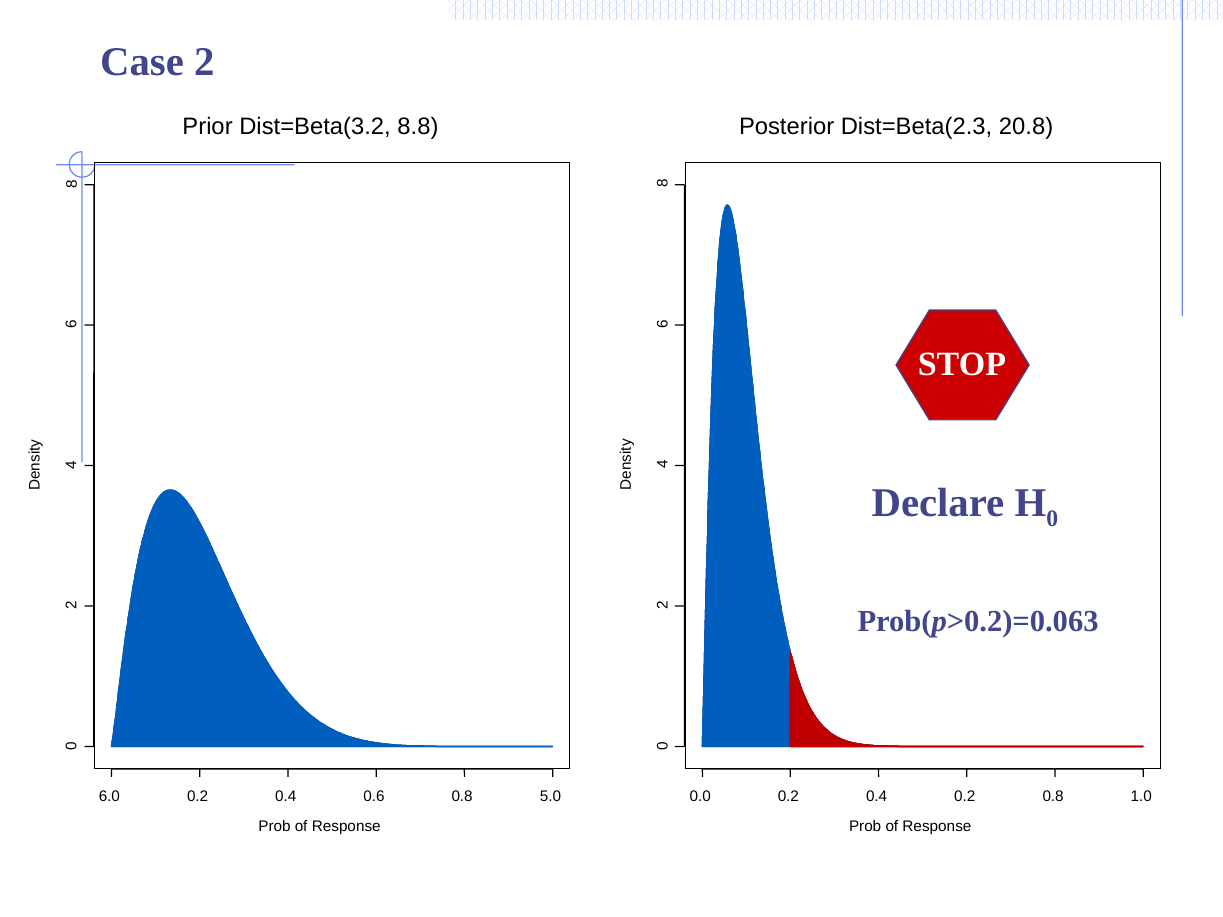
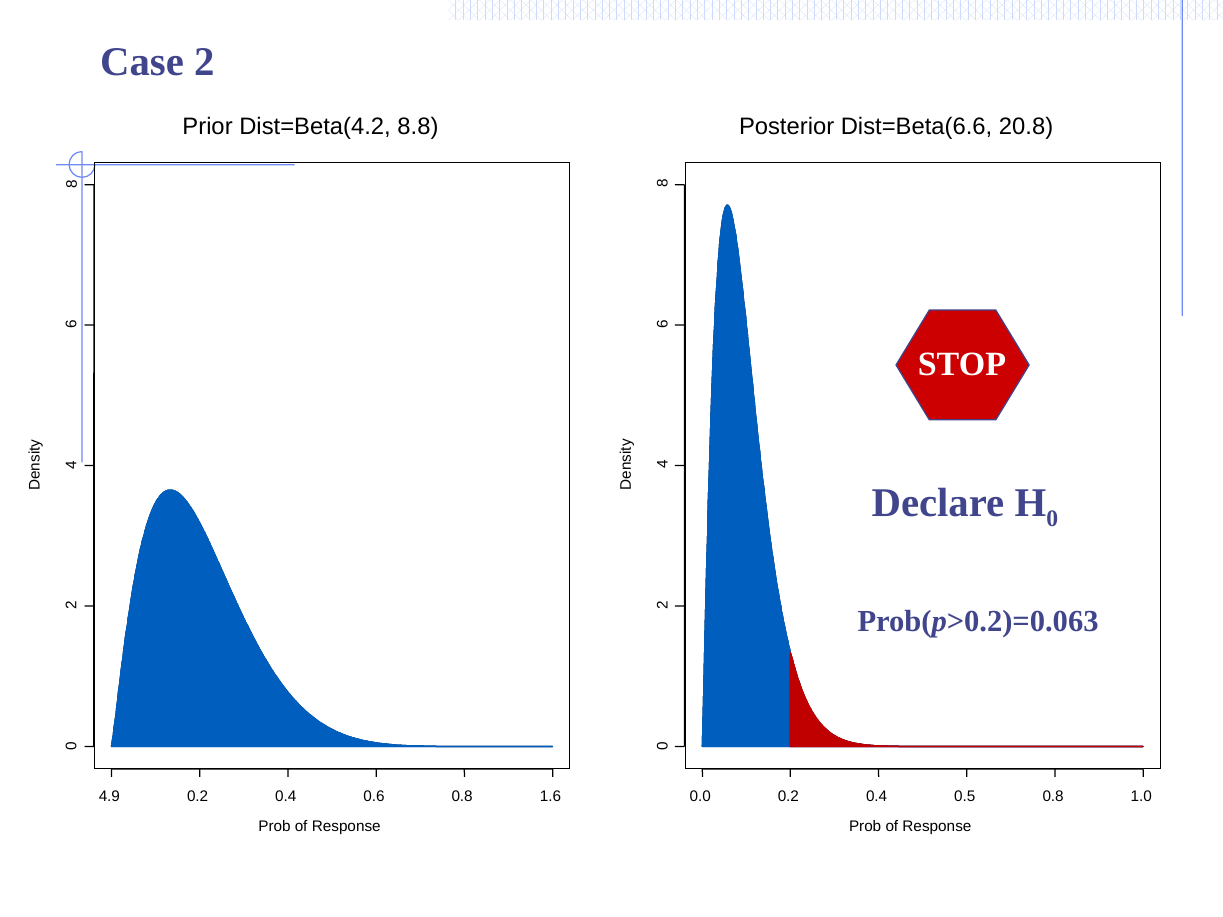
Dist=Beta(3.2: Dist=Beta(3.2 -> Dist=Beta(4.2 (315, 127)
Dist=Beta(2.3: Dist=Beta(2.3 -> Dist=Beta(6.6 (917, 127)
6.0: 6.0 -> 4.9 (109, 796)
5.0: 5.0 -> 1.6 (551, 796)
0.4 0.2: 0.2 -> 0.5 (965, 796)
